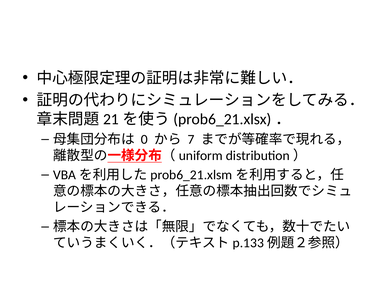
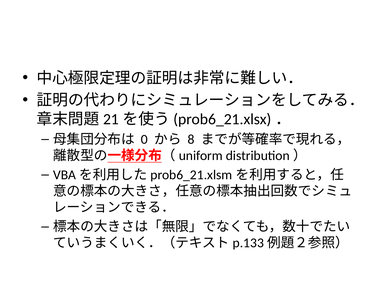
7: 7 -> 8 (191, 139)
